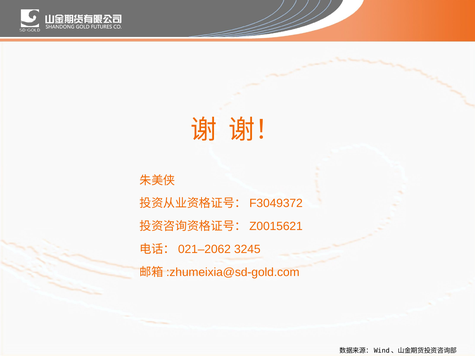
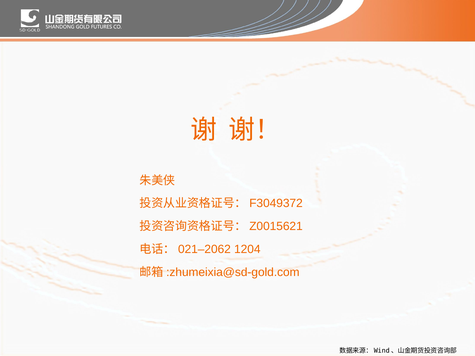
3245: 3245 -> 1204 (247, 249)
